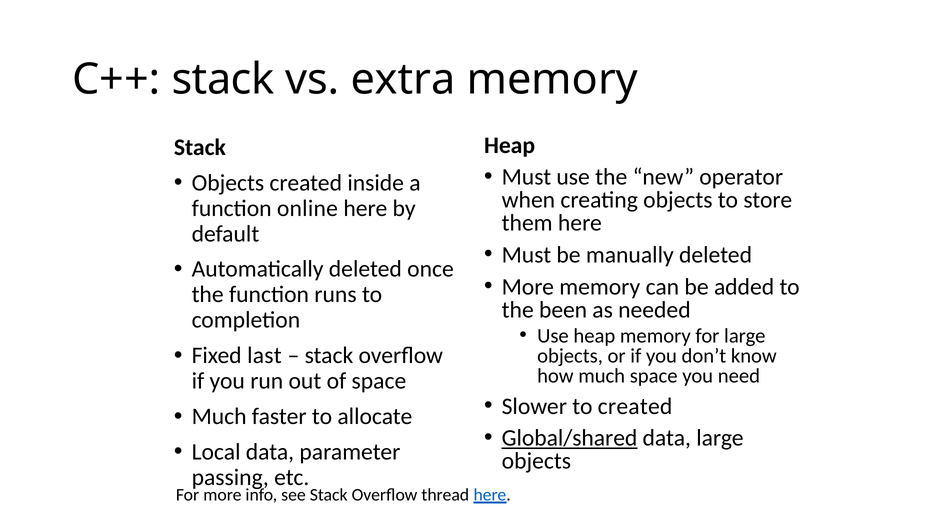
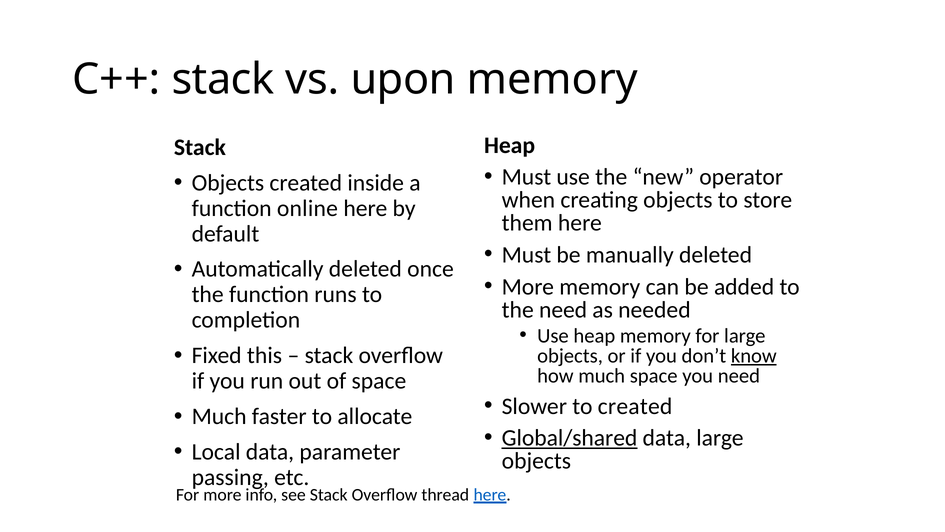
extra: extra -> upon (403, 79)
the been: been -> need (563, 309)
last: last -> this (265, 355)
know underline: none -> present (754, 356)
